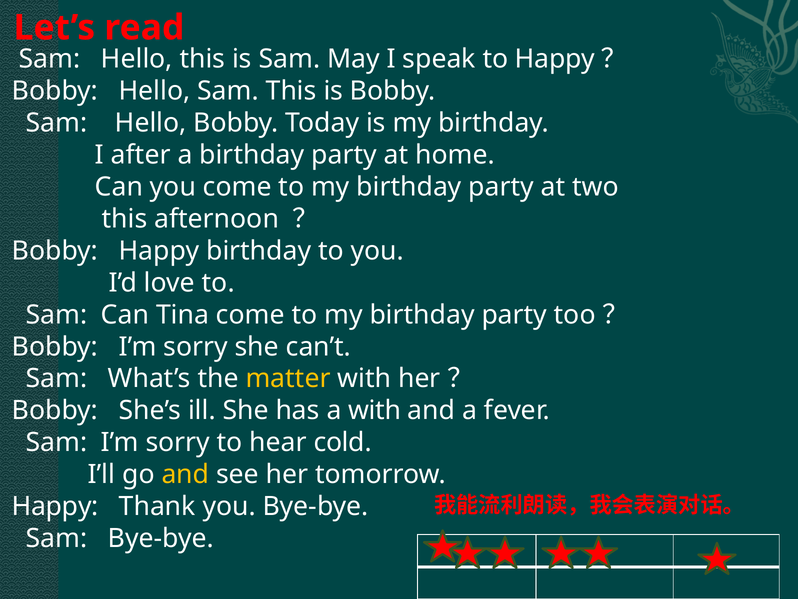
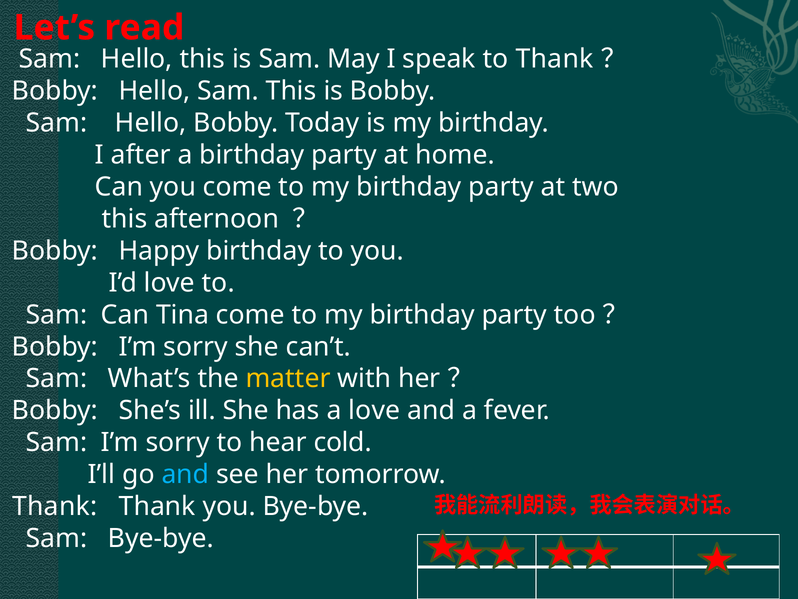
to Happy: Happy -> Thank (555, 59)
a with: with -> love (374, 410)
and colour: yellow -> light blue (185, 474)
Happy: Happy -> Thank (55, 506)
